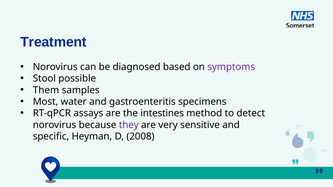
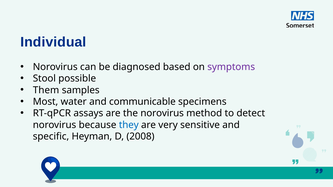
Treatment: Treatment -> Individual (53, 42)
gastroenteritis: gastroenteritis -> communicable (142, 102)
the intestines: intestines -> norovirus (162, 113)
they colour: purple -> blue (129, 125)
